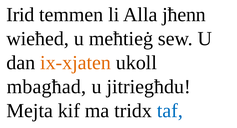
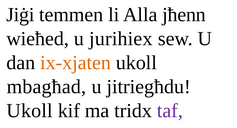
Irid: Irid -> Jiġi (20, 15)
meħtieġ: meħtieġ -> jurihiex (121, 38)
Mejta: Mejta -> Ukoll (30, 110)
taf colour: blue -> purple (170, 110)
